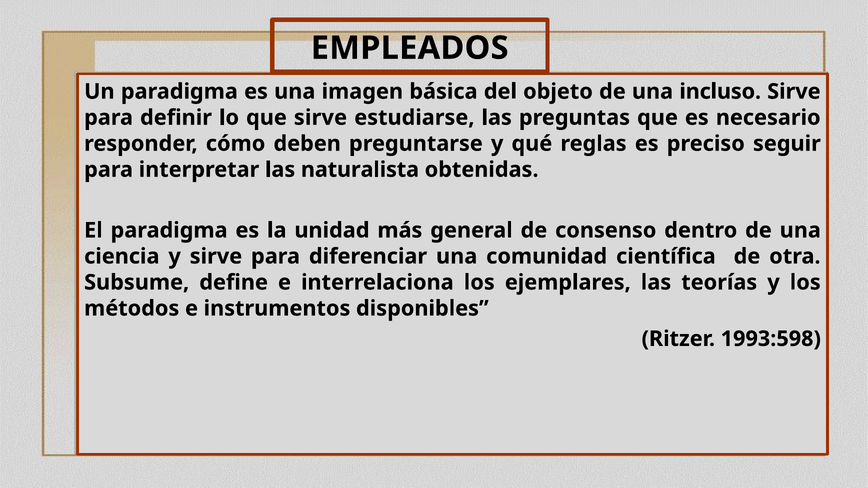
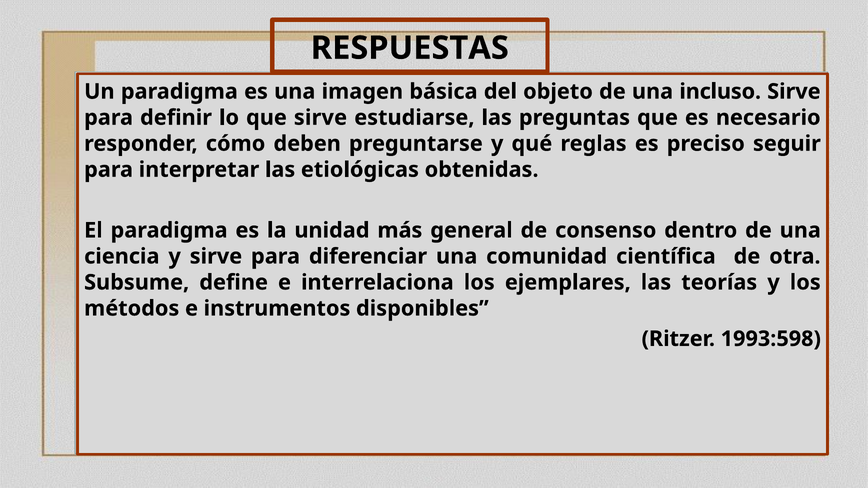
EMPLEADOS: EMPLEADOS -> RESPUESTAS (410, 48)
naturalista: naturalista -> etiológicas (360, 170)
